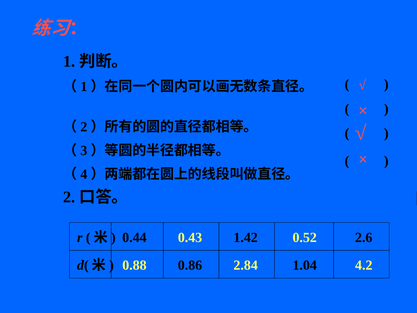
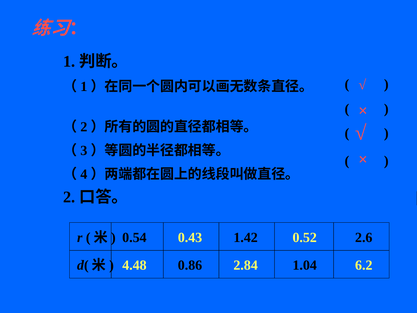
0.44: 0.44 -> 0.54 (134, 237)
0.88: 0.88 -> 4.48 (134, 265)
4.2: 4.2 -> 6.2 (364, 265)
